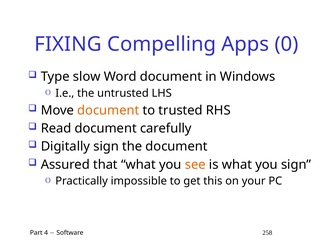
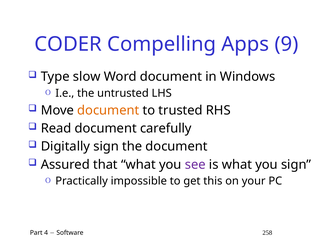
FIXING: FIXING -> CODER (68, 44)
0: 0 -> 9 (286, 44)
see colour: orange -> purple (195, 165)
